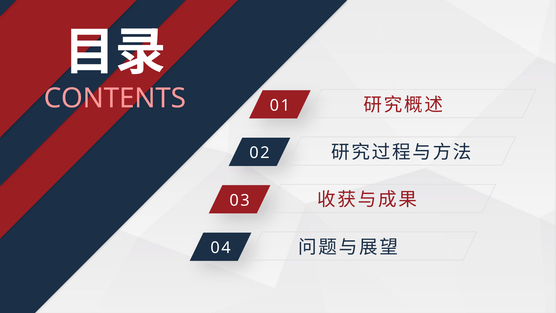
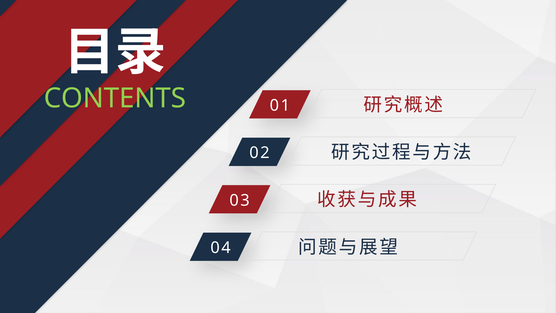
CONTENTS colour: pink -> light green (115, 98)
